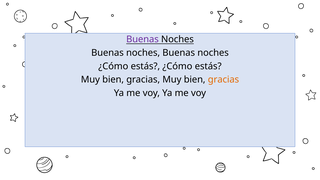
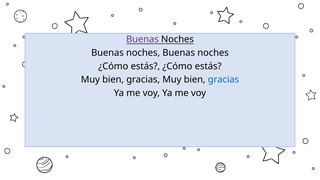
gracias colour: orange -> blue (223, 80)
